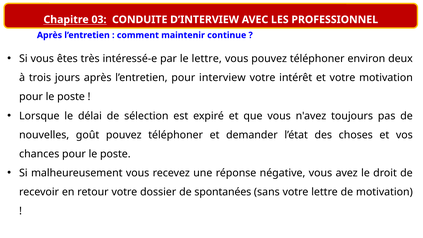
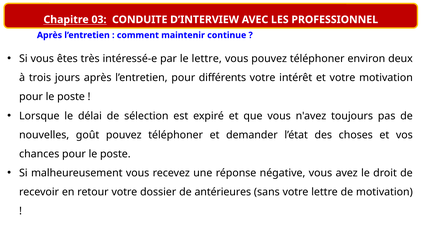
interview: interview -> différents (222, 78)
spontanées: spontanées -> antérieures (223, 192)
